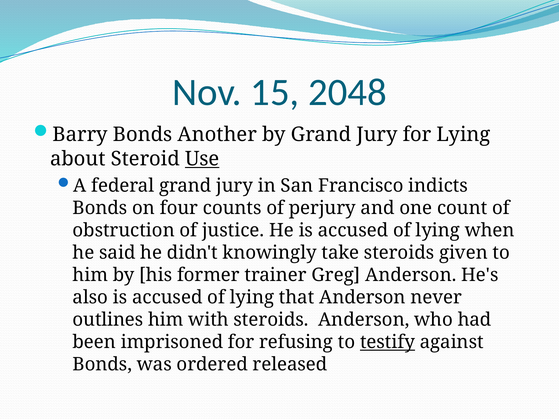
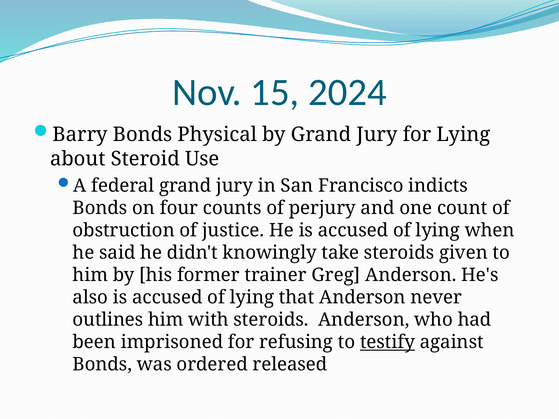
2048: 2048 -> 2024 (347, 92)
Another: Another -> Physical (217, 135)
Use underline: present -> none (202, 159)
